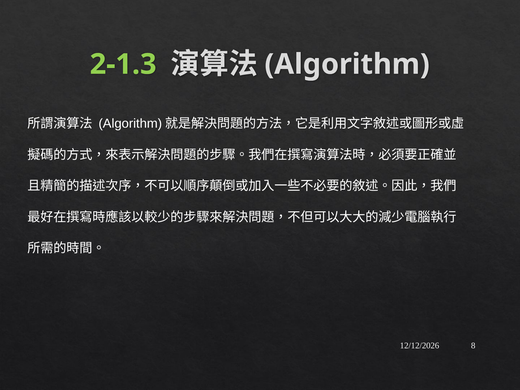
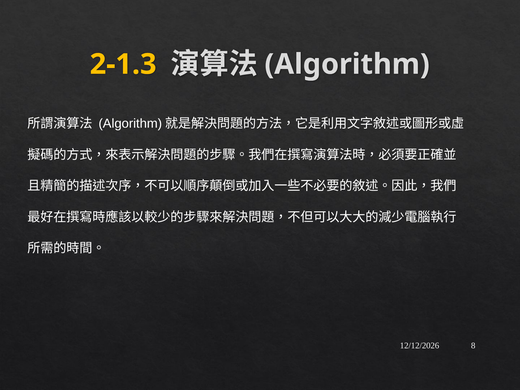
2-1.3 colour: light green -> yellow (123, 64)
